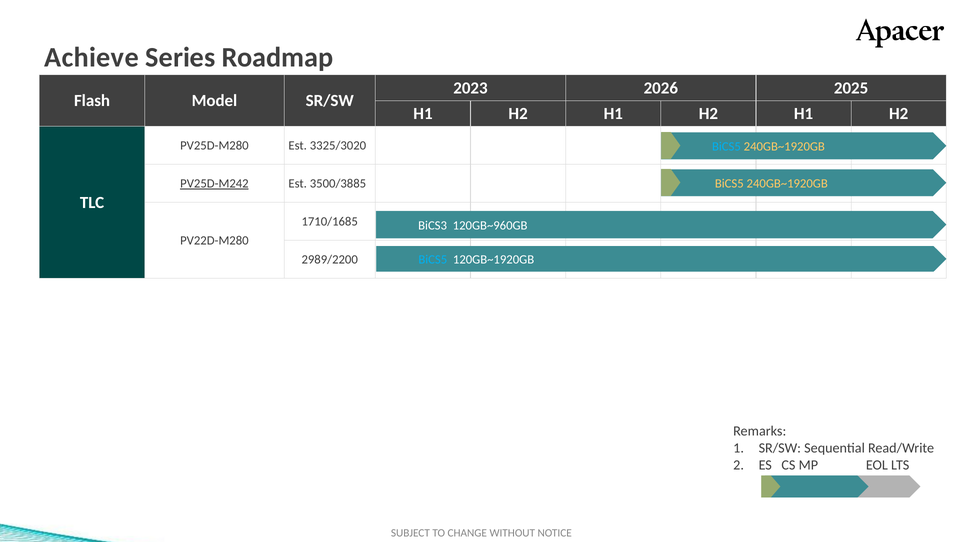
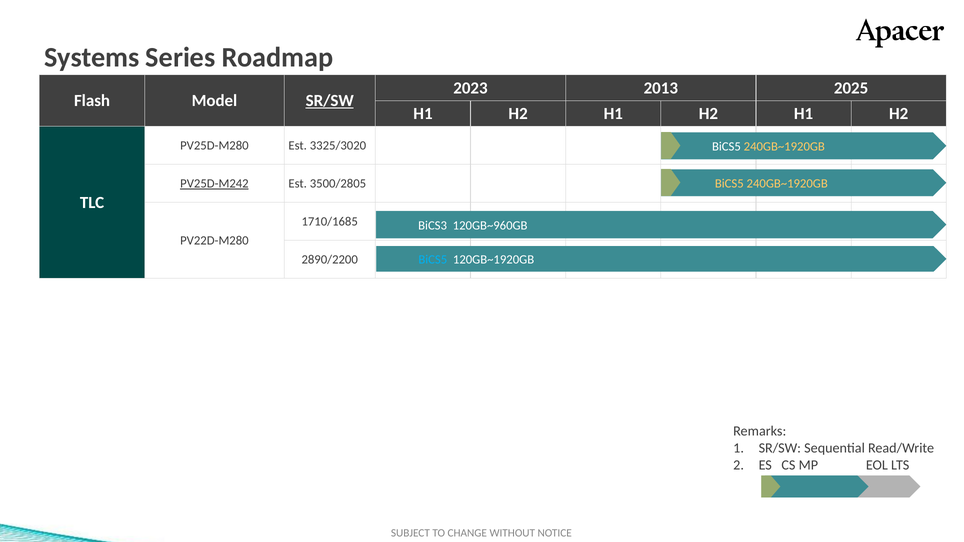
Achieve: Achieve -> Systems (92, 58)
2026: 2026 -> 2013 (661, 88)
SR/SW underline: none -> present (330, 101)
BiCS5 colour: light blue -> white (726, 147)
3500/3885: 3500/3885 -> 3500/2805 (338, 184)
2989/2200: 2989/2200 -> 2890/2200 (330, 260)
